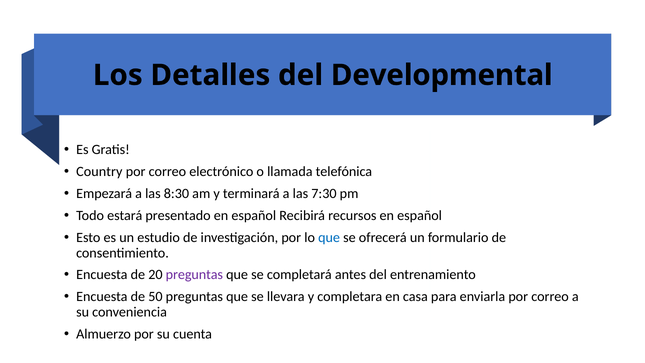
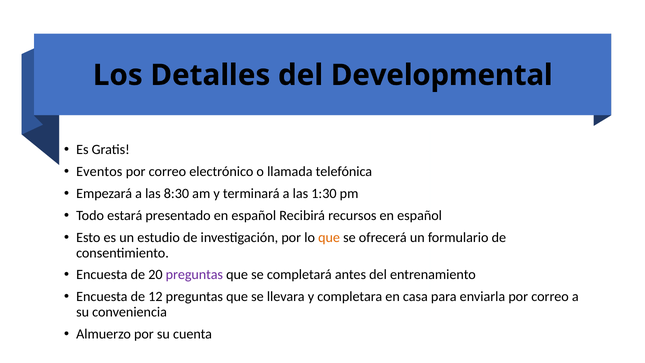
Country: Country -> Eventos (99, 172)
7:30: 7:30 -> 1:30 (324, 194)
que colour: blue -> orange (329, 237)
50: 50 -> 12 (155, 297)
